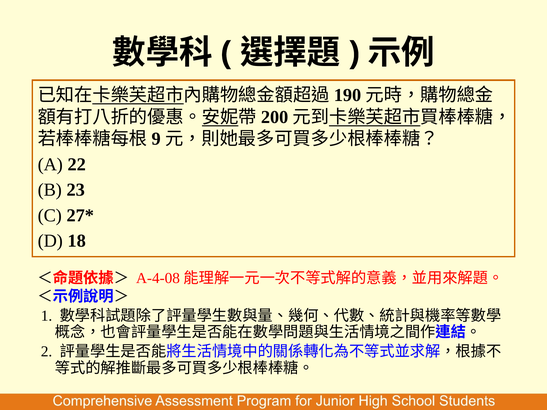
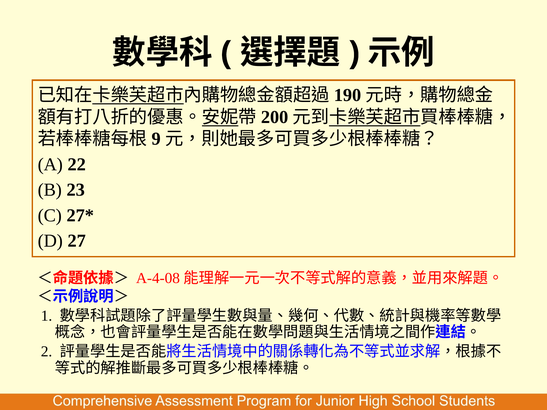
18: 18 -> 27 (77, 241)
